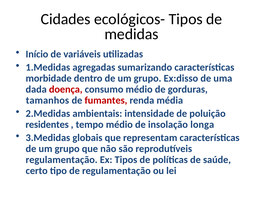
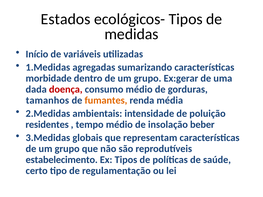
Cidades: Cidades -> Estados (66, 19)
Ex:disso: Ex:disso -> Ex:gerar (181, 78)
fumantes colour: red -> orange (106, 100)
longa: longa -> beber (202, 125)
regulamentação: regulamentação -> estabelecimento (62, 160)
